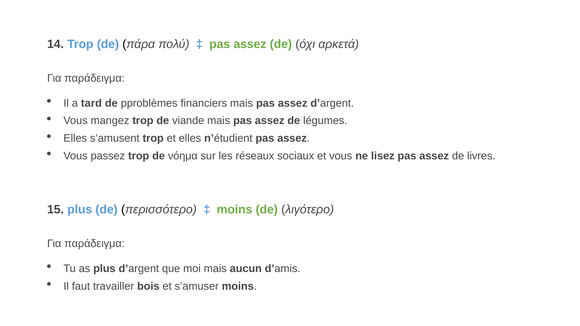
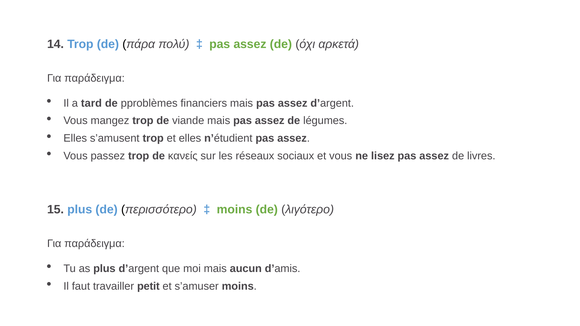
νόημα: νόημα -> κανείς (183, 156)
bois: bois -> petit (148, 286)
